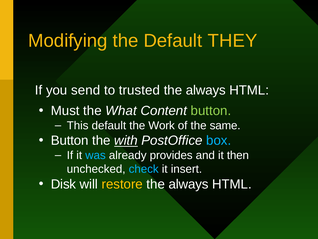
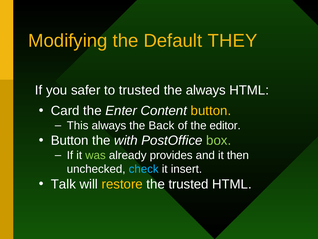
send: send -> safer (86, 90)
Must: Must -> Card (65, 111)
What: What -> Enter (121, 111)
button colour: light green -> yellow (211, 111)
This default: default -> always (109, 125)
Work: Work -> Back (161, 125)
same: same -> editor (225, 125)
with underline: present -> none (126, 140)
box colour: light blue -> light green (219, 140)
was colour: light blue -> light green (95, 155)
Disk: Disk -> Talk (63, 184)
always: always -> trusted (189, 184)
